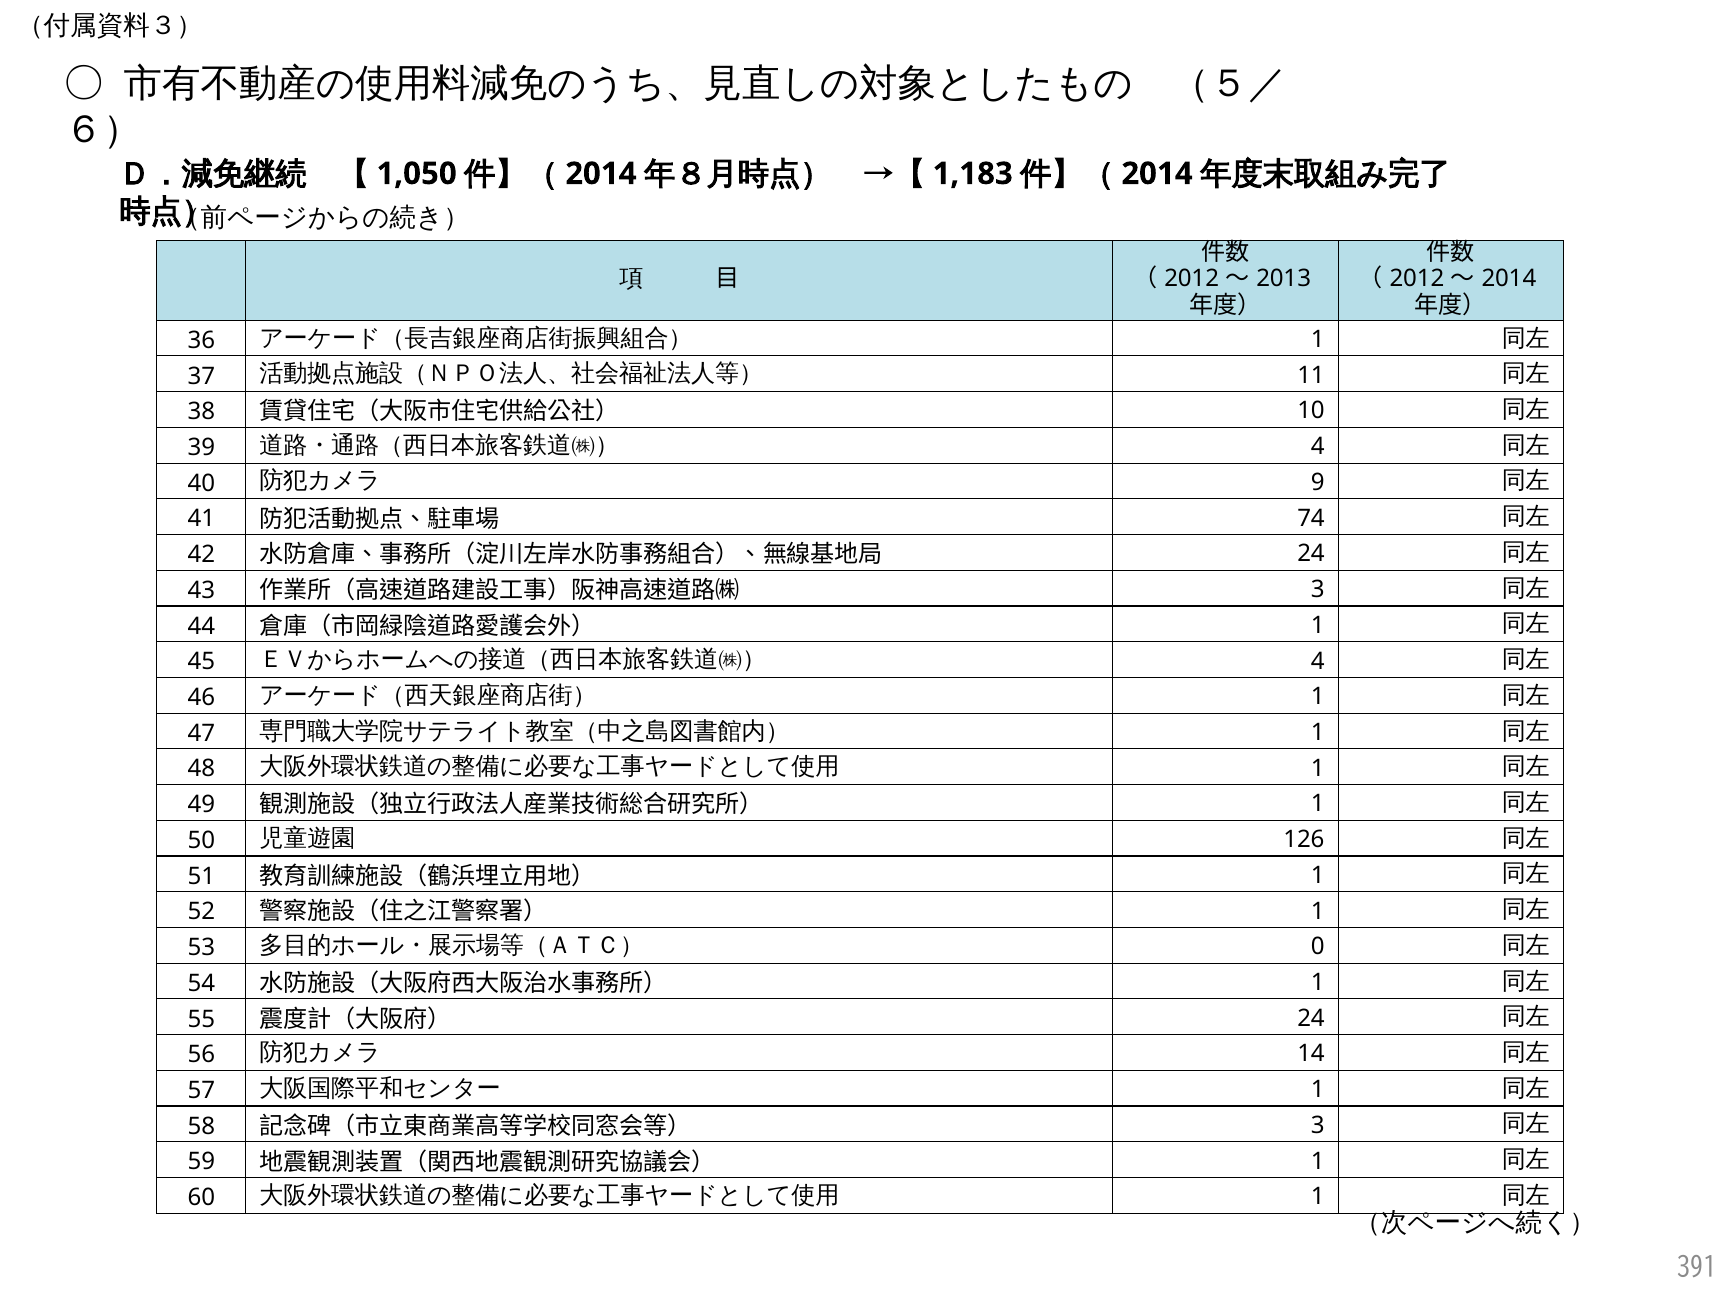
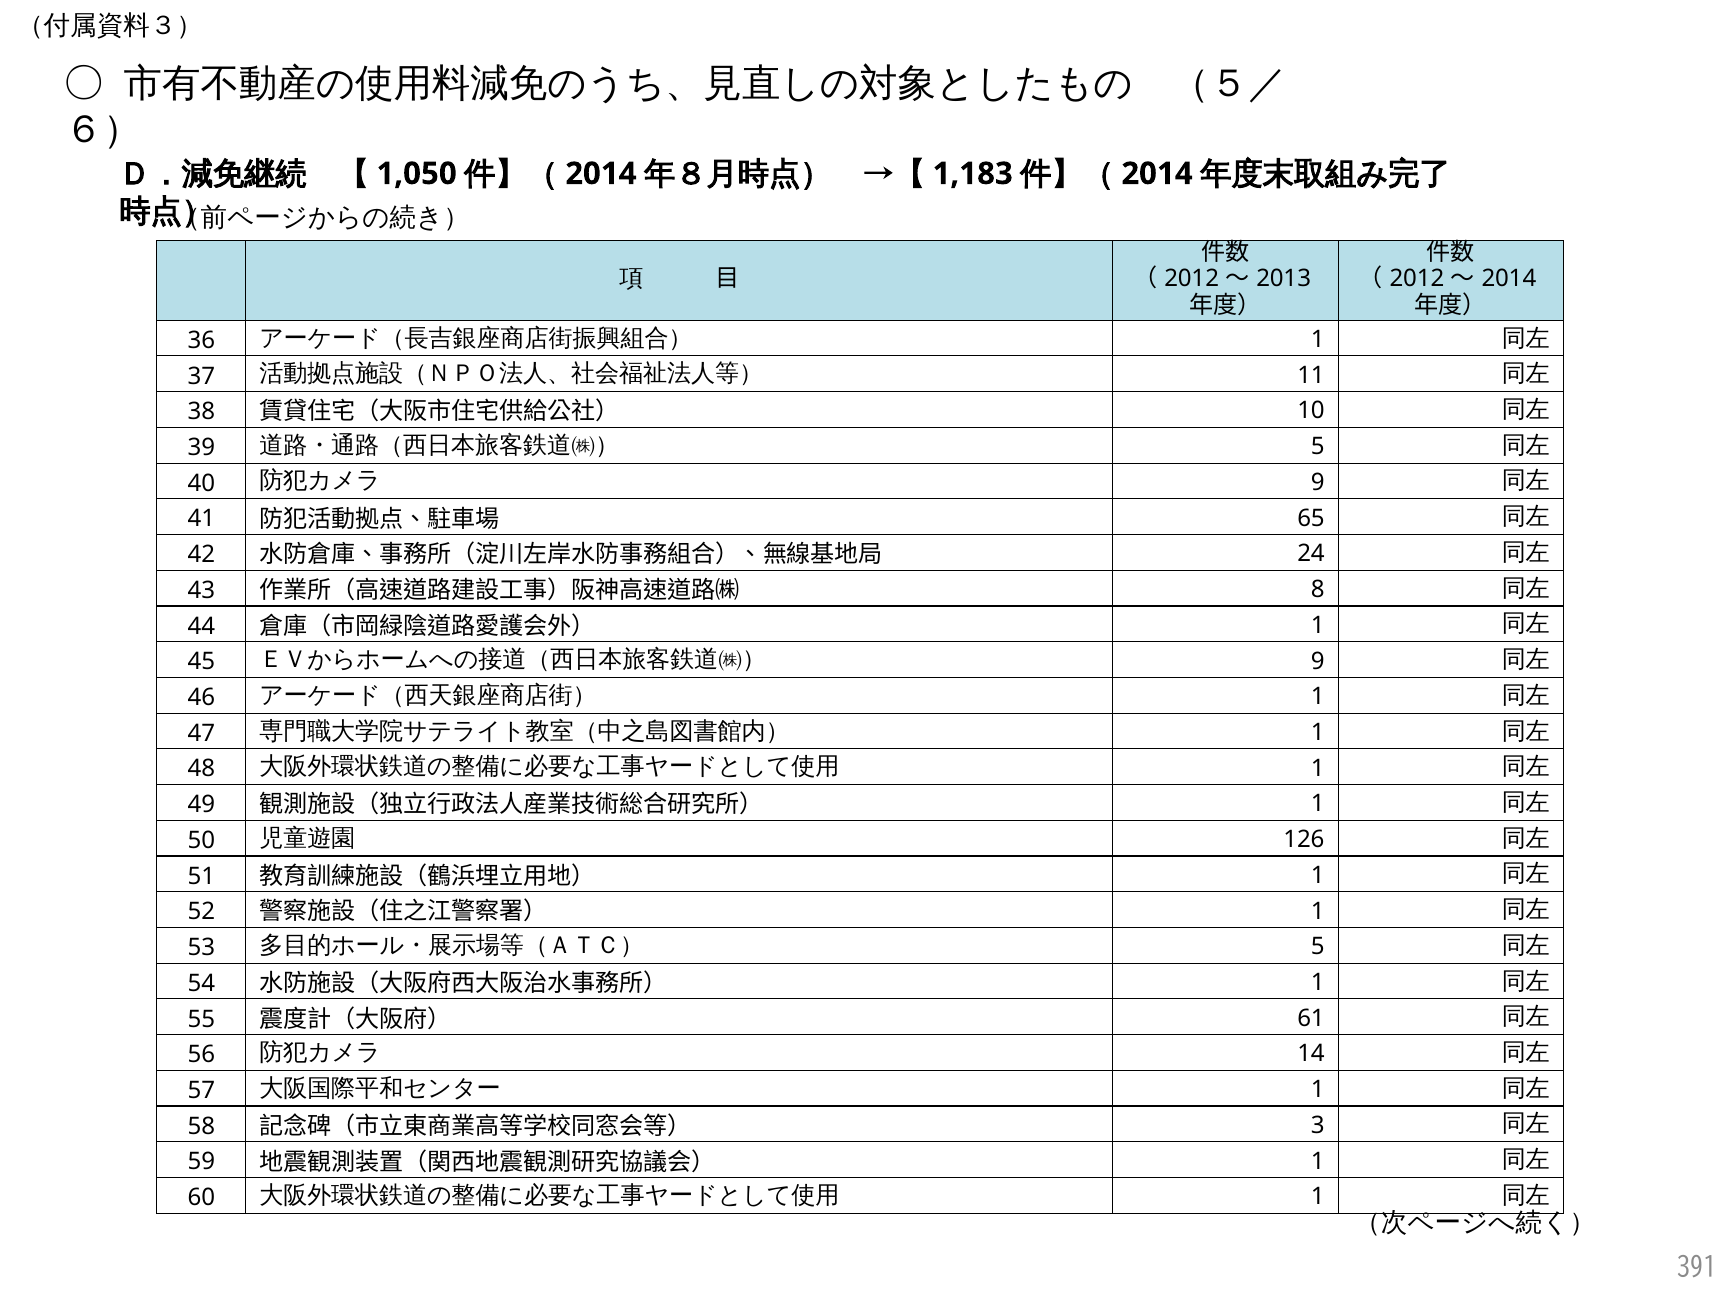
4: 4 -> 5 (1318, 447)
74: 74 -> 65 (1311, 518)
3: 3 -> 8 (1318, 589)
4: 4 -> 9 (1318, 661)
0: 0 -> 5 (1318, 946)
24: 24 -> 61 (1311, 1018)
